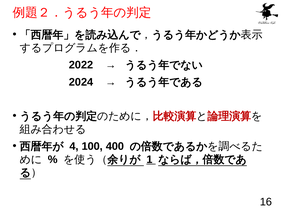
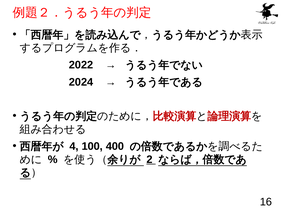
1: 1 -> 2 (150, 159)
